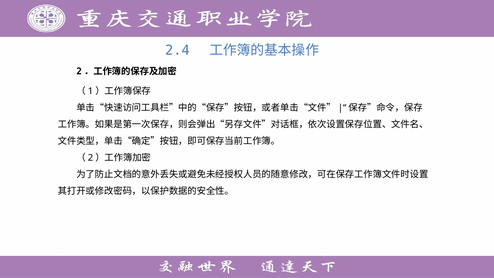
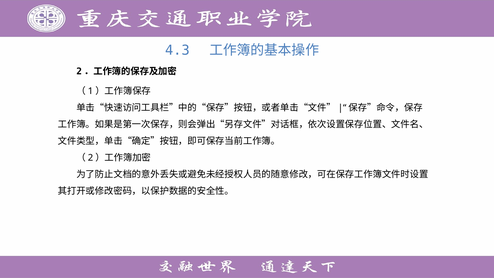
2.4: 2.4 -> 4.3 (177, 50)
